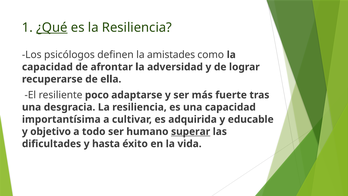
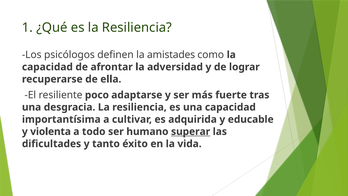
¿Qué underline: present -> none (52, 27)
objetivo: objetivo -> violenta (51, 131)
hasta: hasta -> tanto (106, 144)
